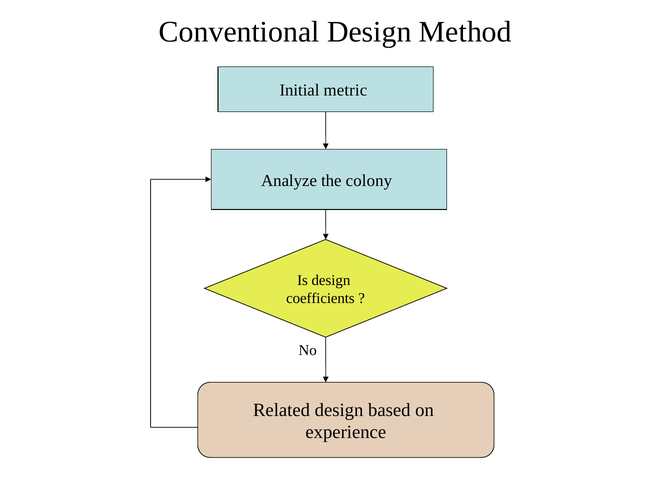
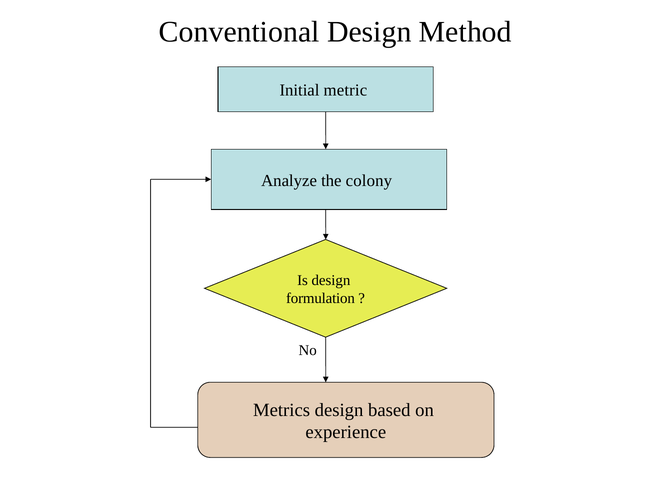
coefficients: coefficients -> formulation (320, 298)
Related: Related -> Metrics (282, 410)
